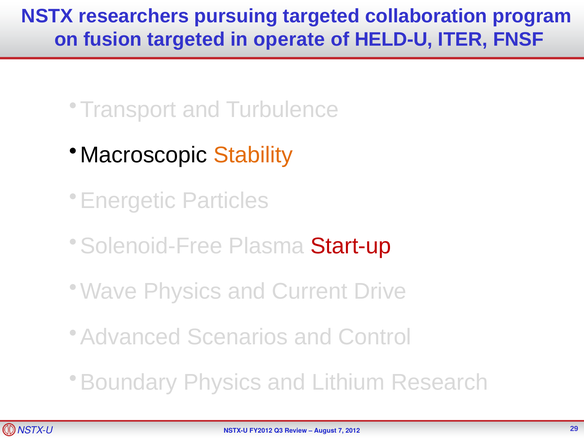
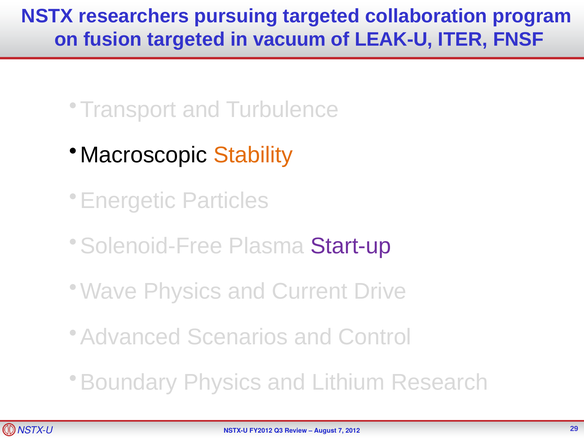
operate: operate -> vacuum (289, 39)
HELD-U: HELD-U -> LEAK-U (394, 39)
Start-up colour: red -> purple (351, 246)
